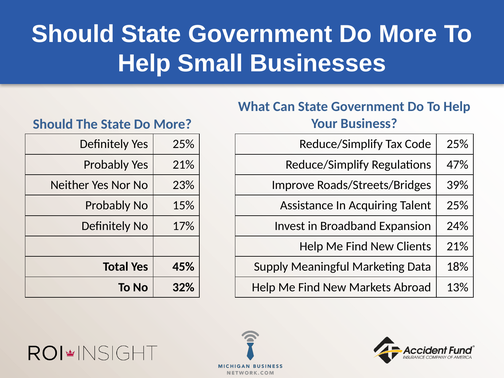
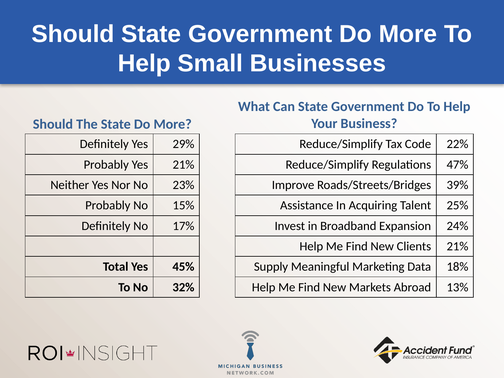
Yes 25%: 25% -> 29% (184, 144)
Code 25%: 25% -> 22% (457, 144)
